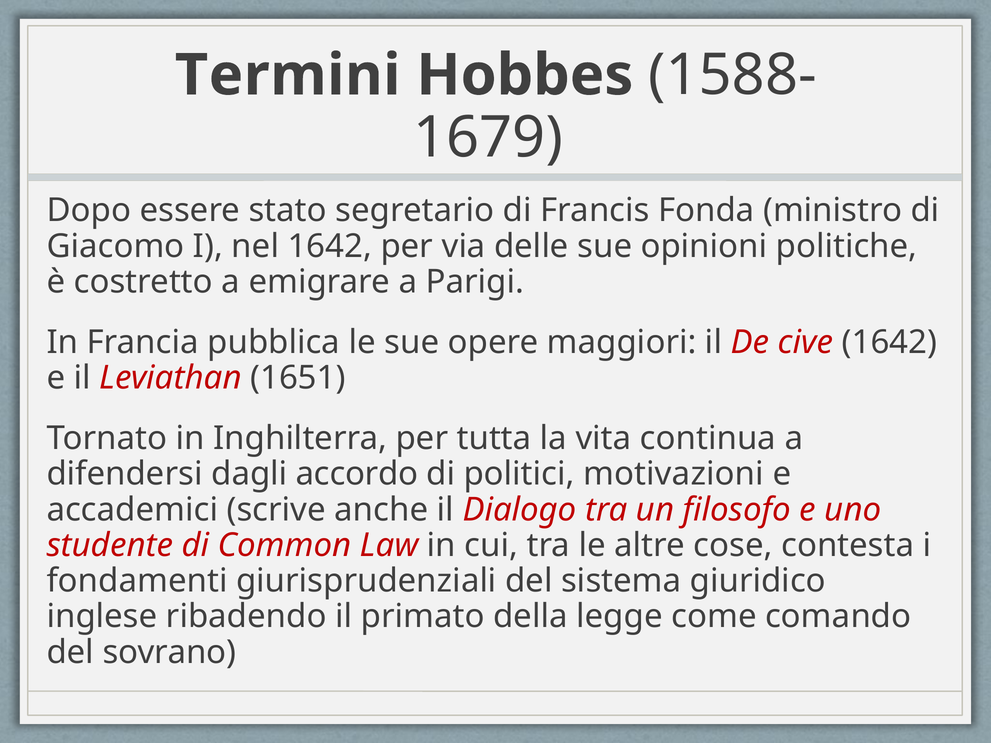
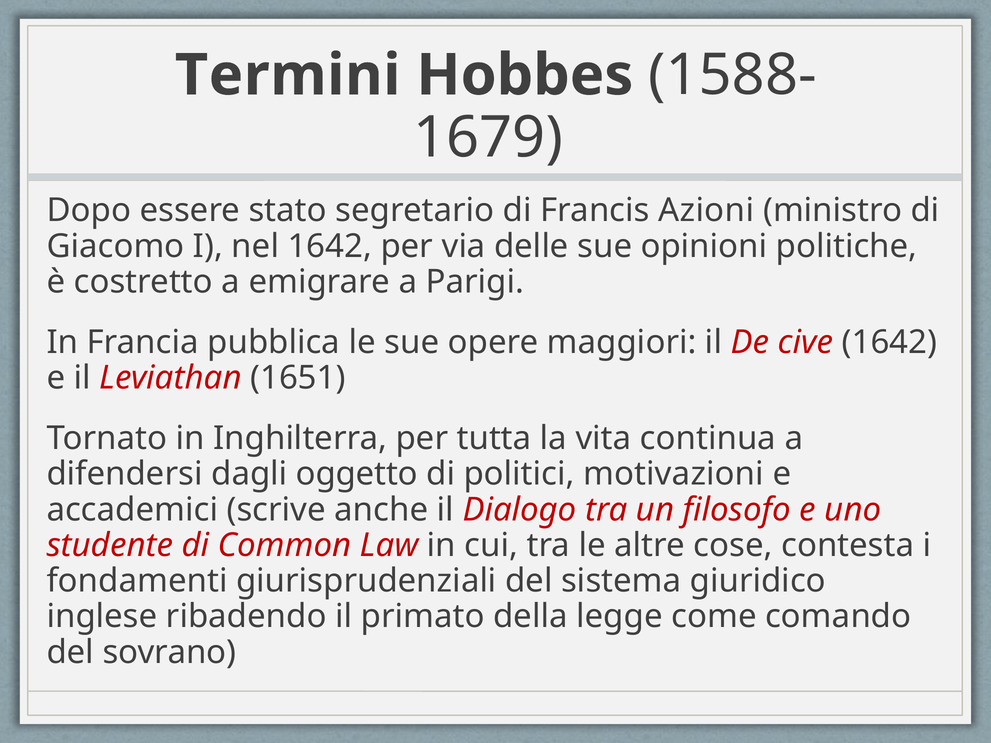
Fonda: Fonda -> Azioni (706, 211)
accordo: accordo -> oggetto (357, 474)
